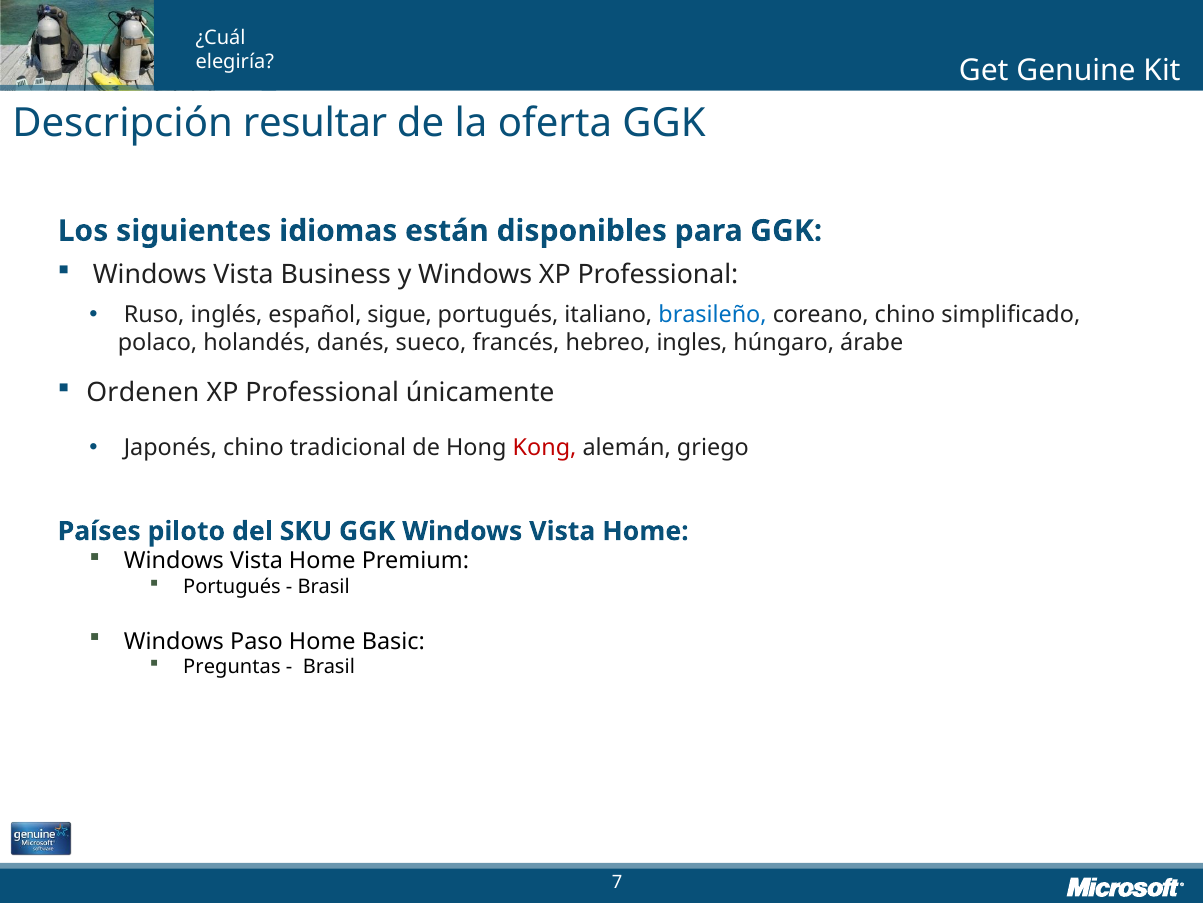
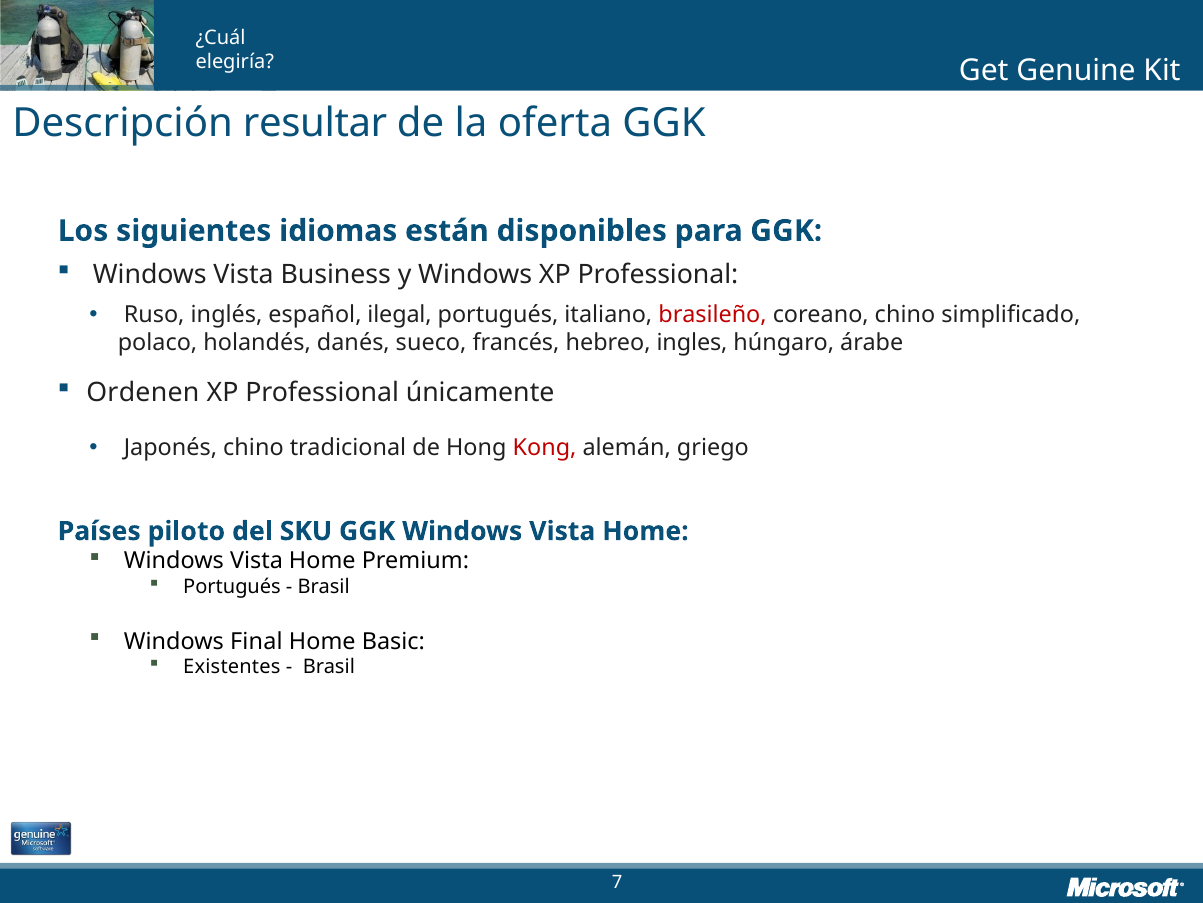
sigue: sigue -> ilegal (400, 314)
brasileño colour: blue -> red (713, 314)
Paso: Paso -> Final (256, 641)
Preguntas: Preguntas -> Existentes (232, 667)
